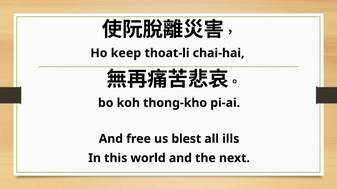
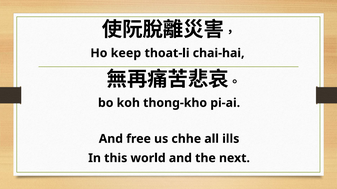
blest: blest -> chhe (186, 139)
